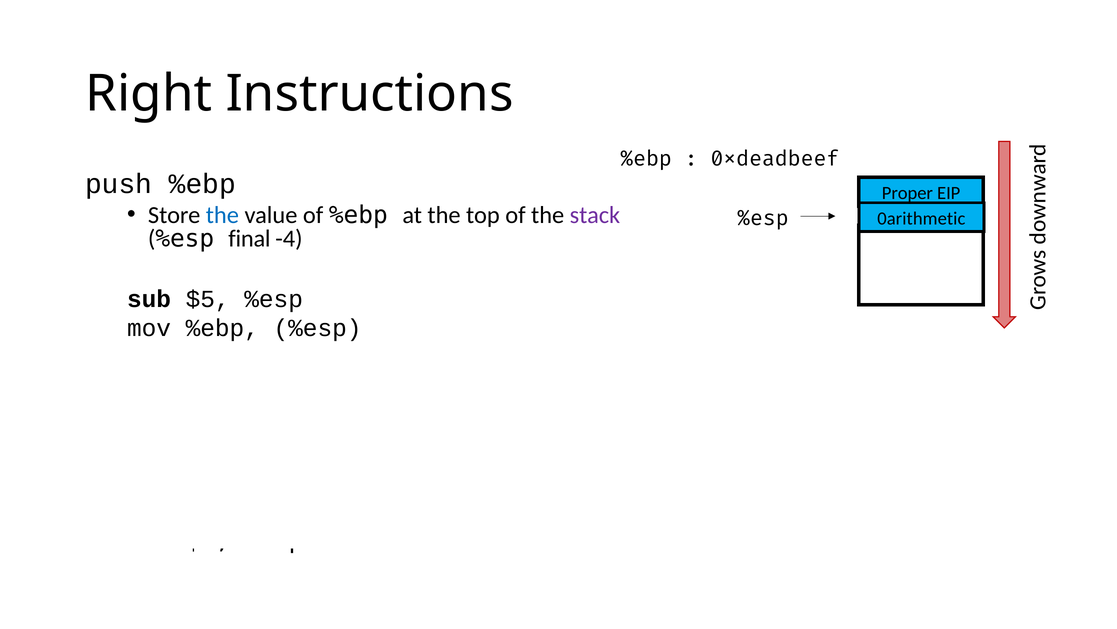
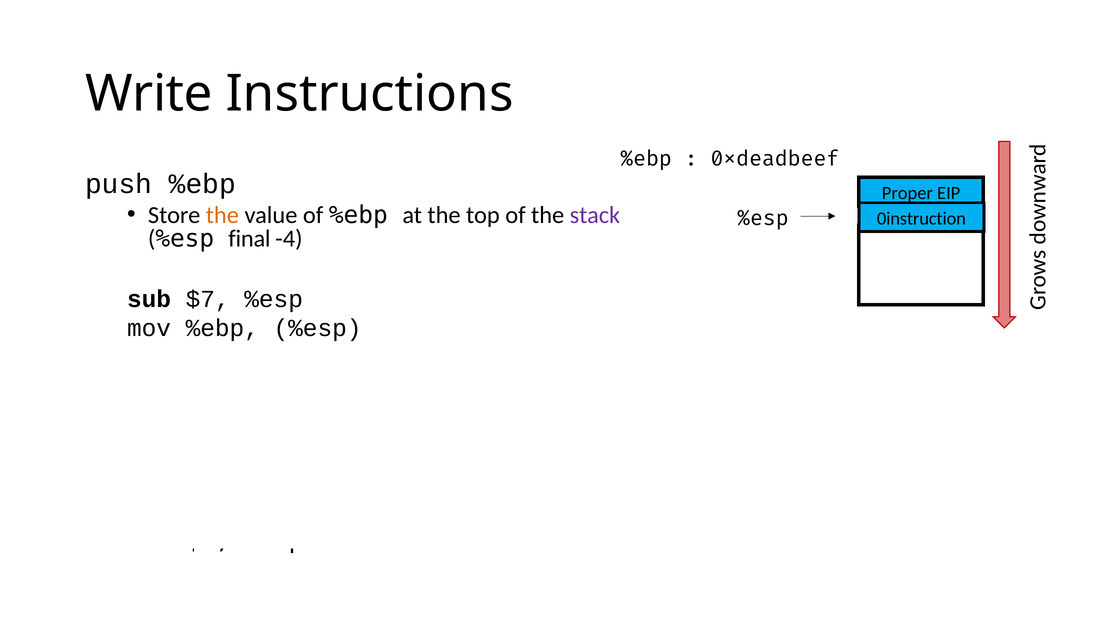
Right: Right -> Write (149, 94)
the colour: blue -> orange (222, 215)
0arithmetic: 0arithmetic -> 0instruction (921, 218)
$5: $5 -> $7 (208, 299)
